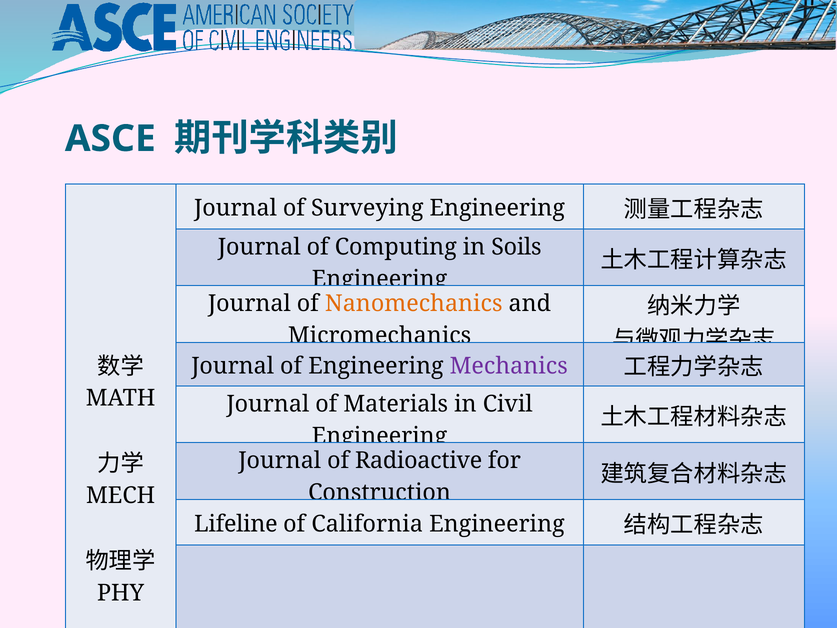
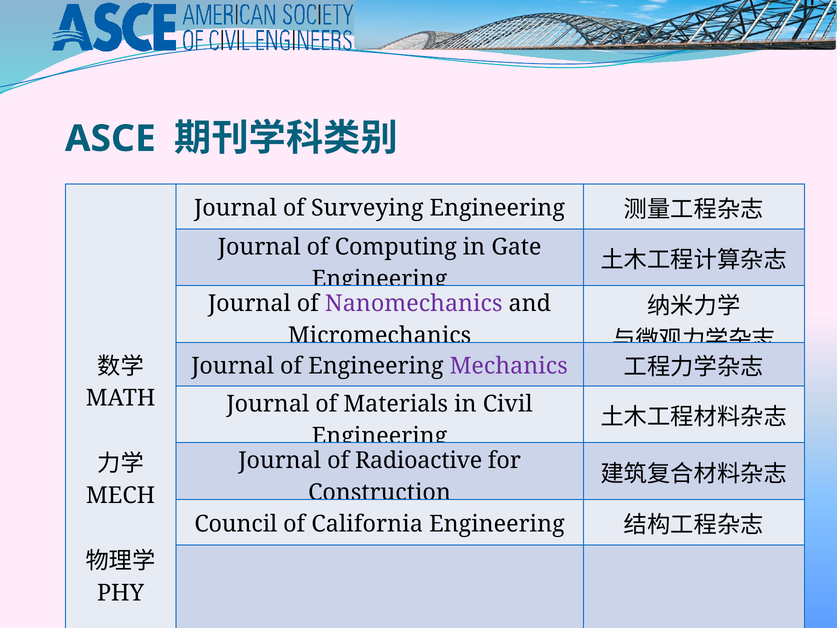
Soils: Soils -> Gate (516, 247)
Nanomechanics colour: orange -> purple (414, 304)
Lifeline: Lifeline -> Council (236, 524)
